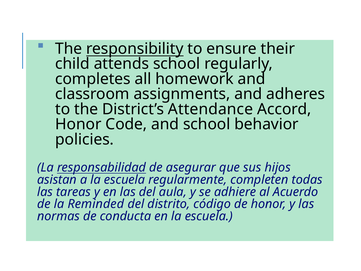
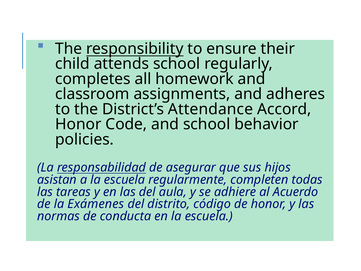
Reminded: Reminded -> Exámenes (96, 204)
